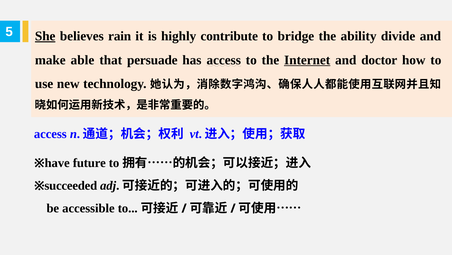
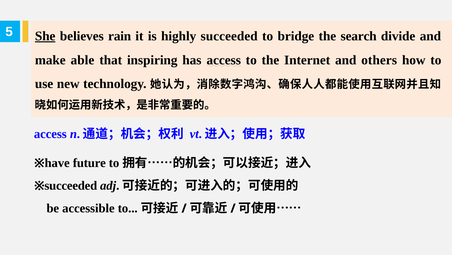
highly contribute: contribute -> succeeded (229, 36)
ability: ability -> search (359, 36)
persuade: persuade -> inspiring (152, 60)
Internet underline: present -> none (307, 60)
doctor: doctor -> others (379, 60)
